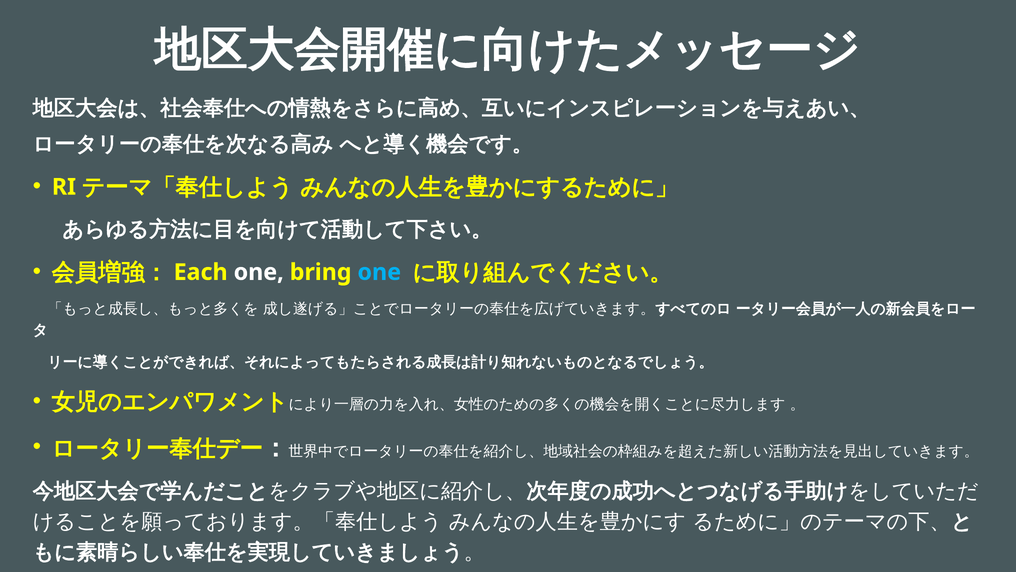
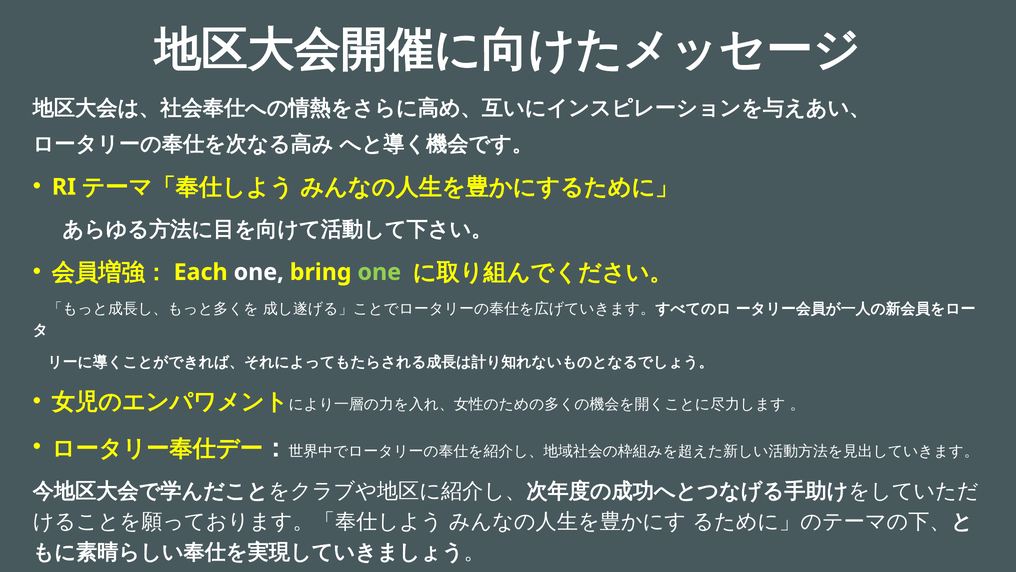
one colour: light blue -> light green (379, 272)
